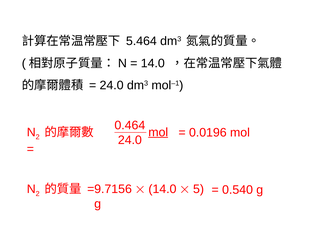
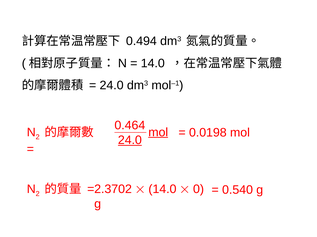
5.464: 5.464 -> 0.494 (141, 41)
0.0196: 0.0196 -> 0.0198 (208, 133)
24.0 underline: none -> present (130, 141)
9.7156: 9.7156 -> 2.3702 (113, 190)
5: 5 -> 0 (199, 190)
